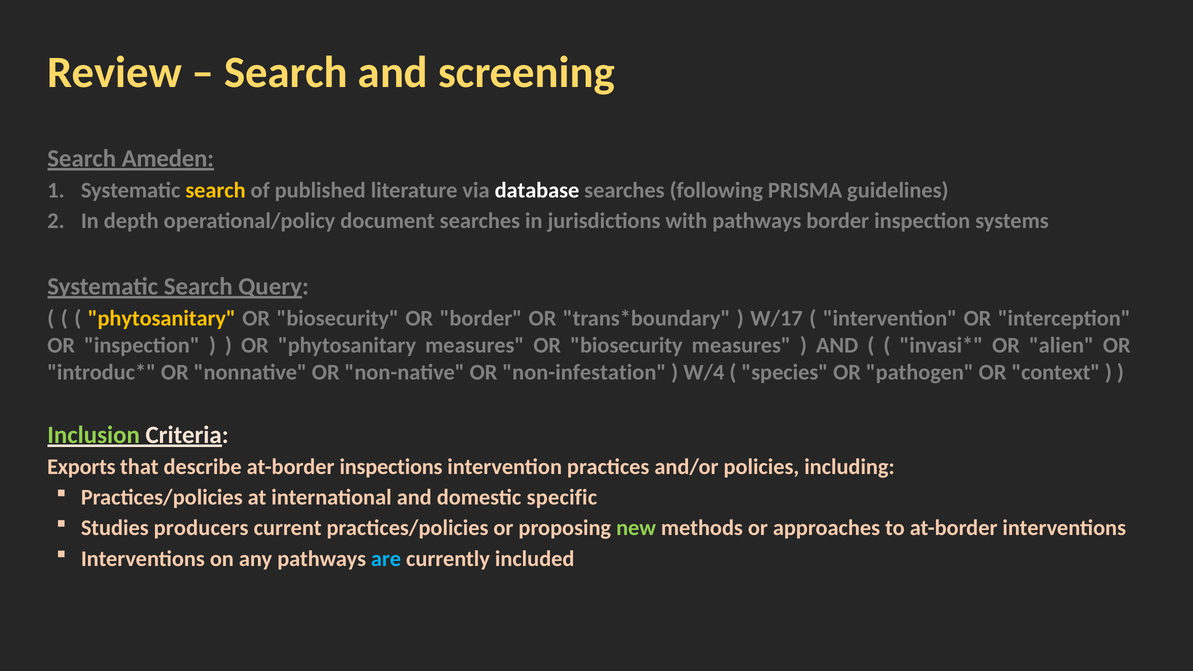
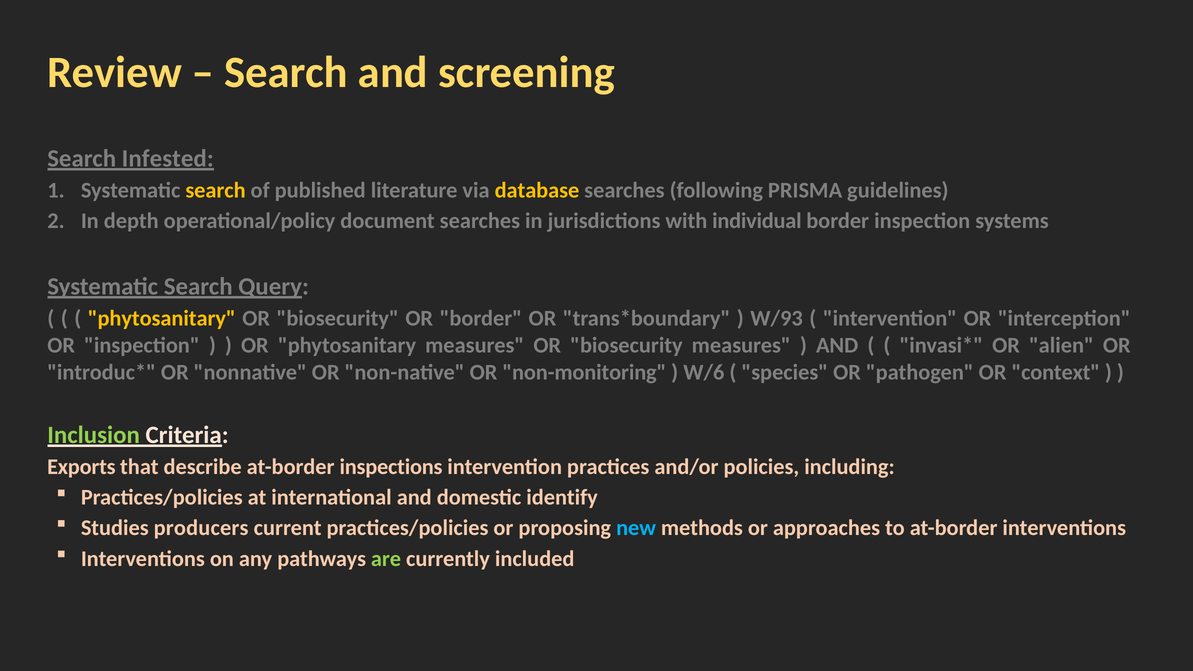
Ameden: Ameden -> Infested (168, 158)
database colour: white -> yellow (537, 190)
with pathways: pathways -> individual (757, 221)
W/17: W/17 -> W/93 (777, 319)
non-infestation: non-infestation -> non-monitoring (584, 372)
W/4: W/4 -> W/6 (704, 372)
specific: specific -> identify (562, 498)
new colour: light green -> light blue (636, 528)
are colour: light blue -> light green (386, 559)
